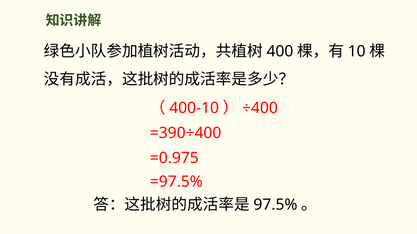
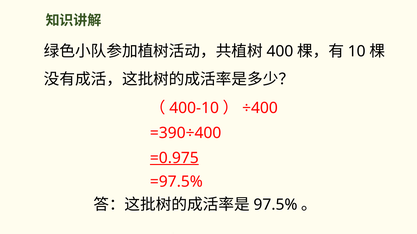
=0.975 underline: none -> present (174, 158)
